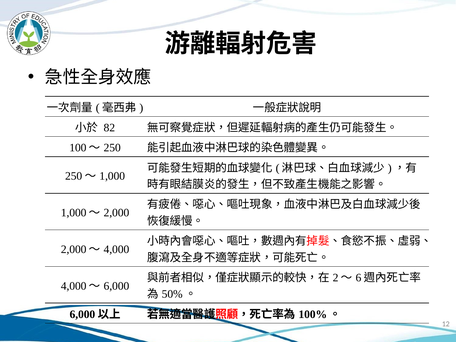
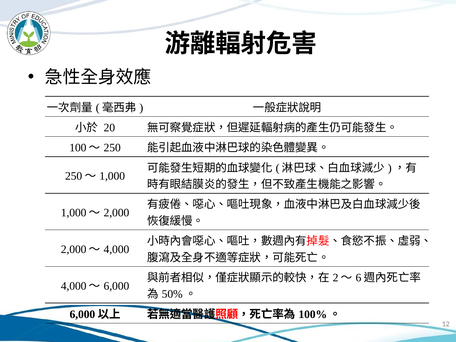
82: 82 -> 20 (109, 128)
